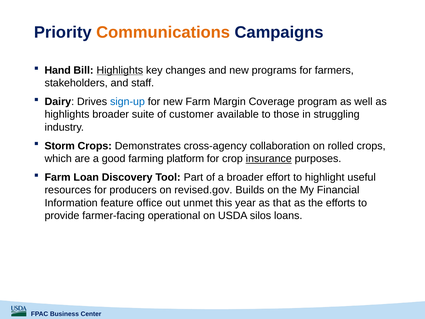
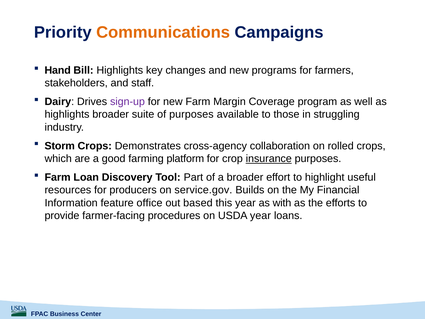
Highlights underline: present -> none (120, 70)
sign-up colour: blue -> purple (127, 102)
of customer: customer -> purposes (191, 114)
revised.gov: revised.gov -> service.gov (203, 190)
unmet: unmet -> based (198, 203)
that: that -> with (282, 203)
operational: operational -> procedures (174, 215)
USDA silos: silos -> year (260, 215)
